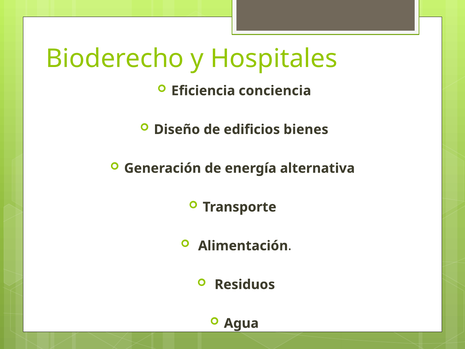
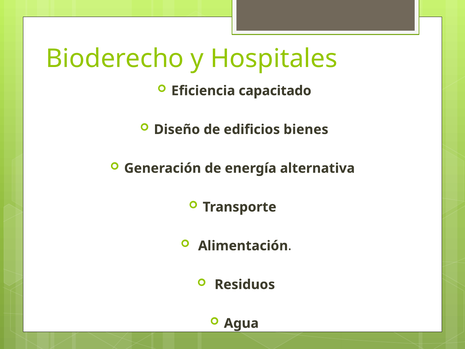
conciencia: conciencia -> capacitado (275, 91)
